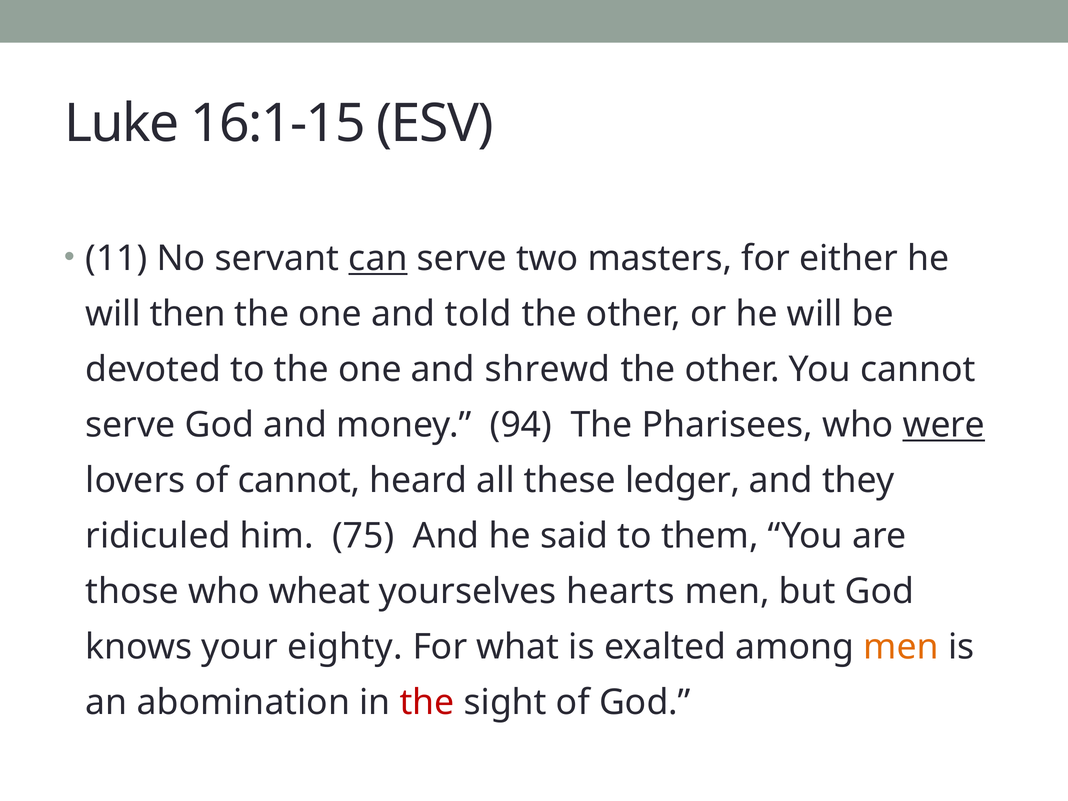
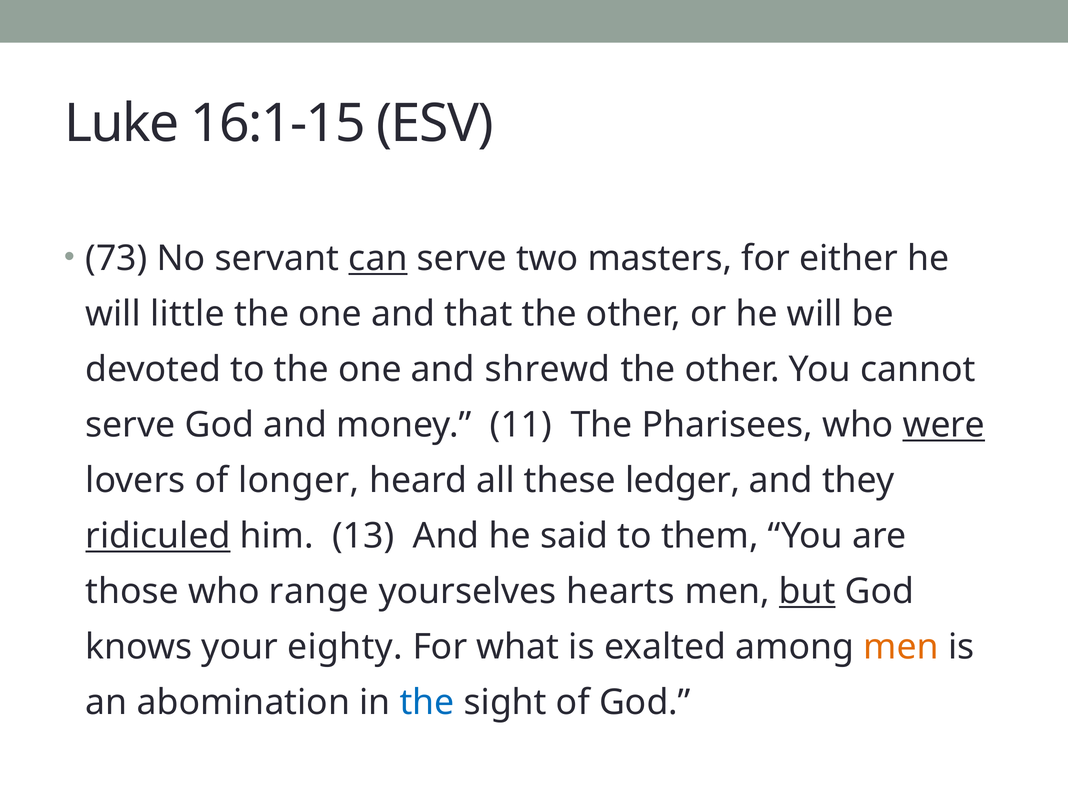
11: 11 -> 73 (116, 259)
then: then -> little (188, 314)
told: told -> that (478, 314)
94: 94 -> 11 (521, 425)
of cannot: cannot -> longer (299, 481)
ridiculed underline: none -> present (158, 536)
75: 75 -> 13 (363, 536)
wheat: wheat -> range (319, 592)
but underline: none -> present (807, 592)
the colour: red -> blue (427, 703)
